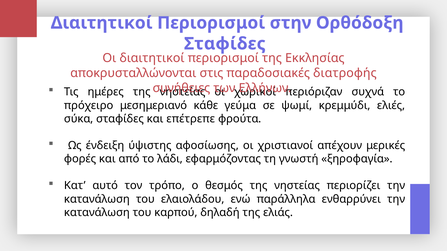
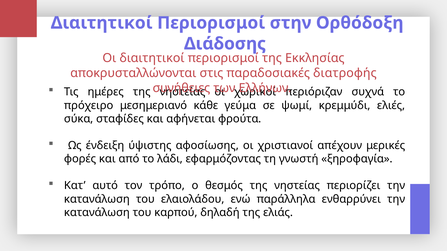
Σταφίδες: Σταφίδες -> Διάδοσης (225, 44)
επέτρεπε: επέτρεπε -> αφήνεται (191, 119)
